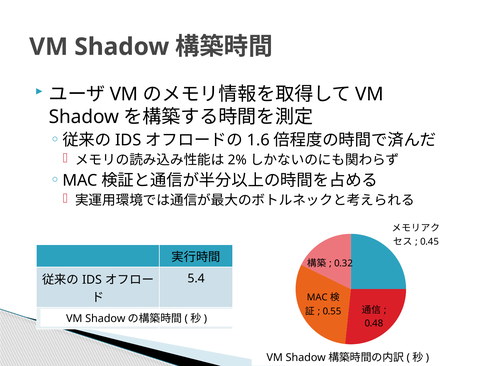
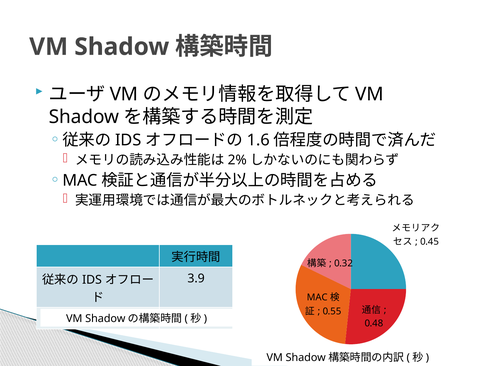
5.4: 5.4 -> 3.9 (196, 279)
